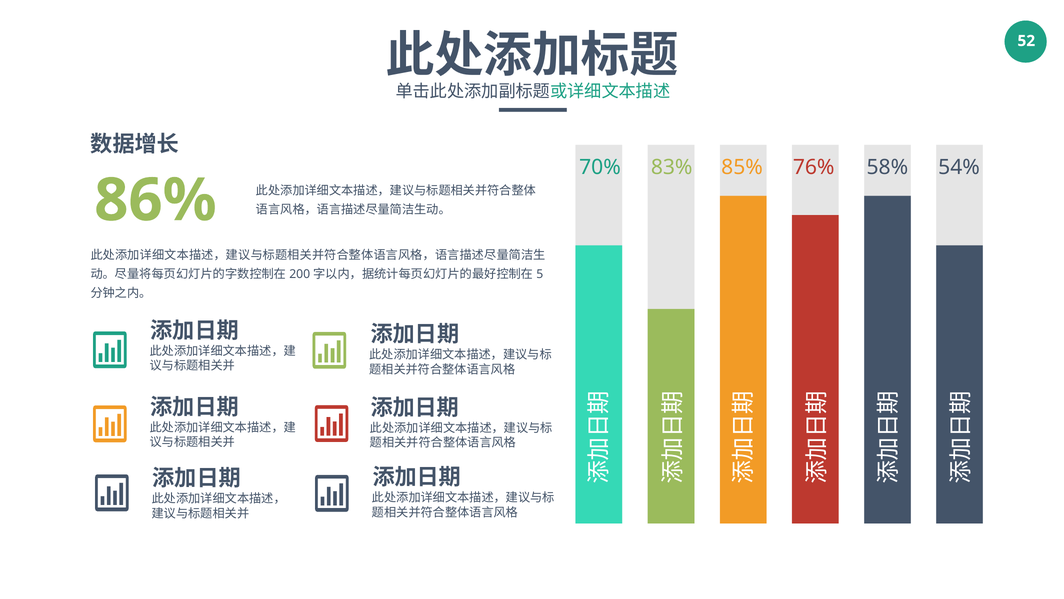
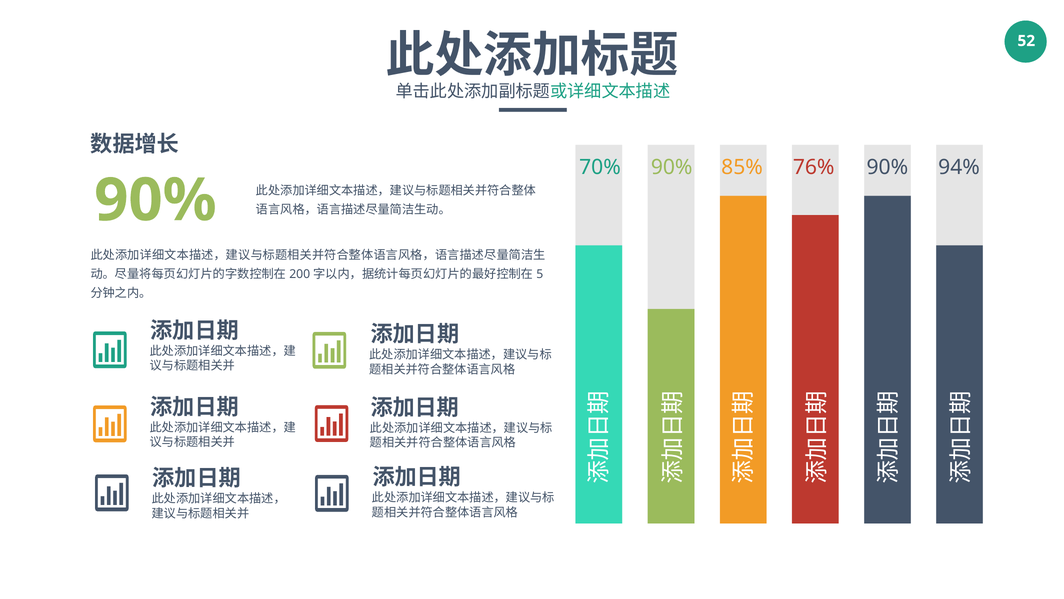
83%: 83% -> 90% (672, 167)
58%: 58% -> 90% (887, 167)
54%: 54% -> 94% (959, 167)
86%: 86% -> 90% (155, 200)
